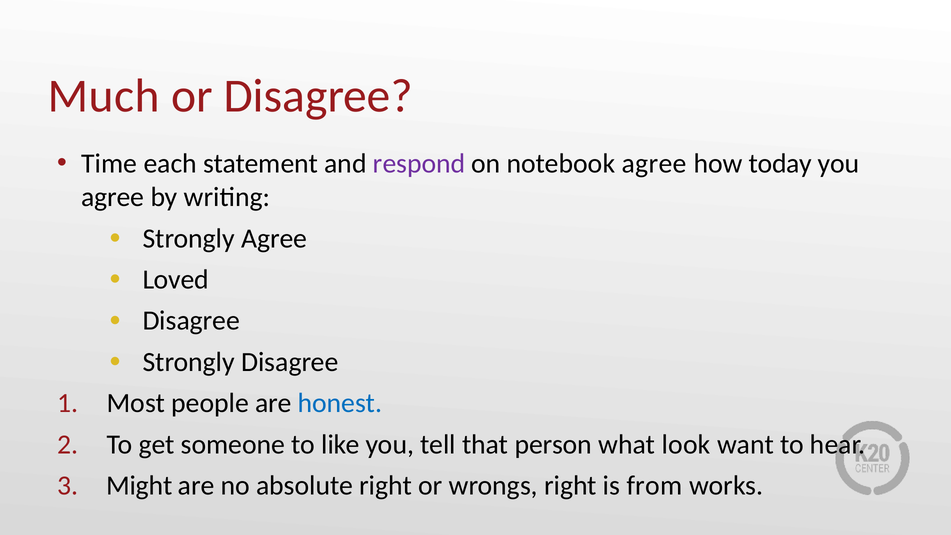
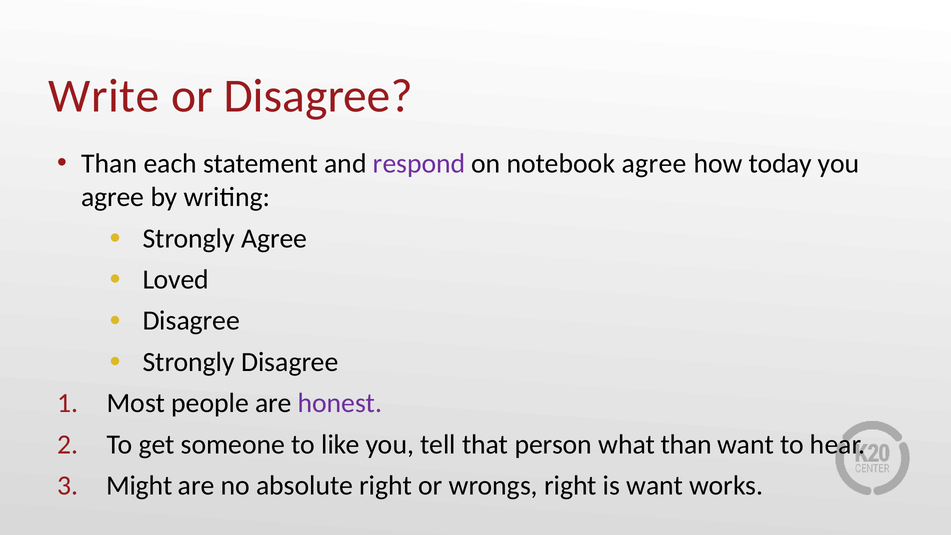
Much: Much -> Write (104, 96)
Time: Time -> Than (109, 164)
honest colour: blue -> purple (340, 403)
what look: look -> than (686, 444)
is from: from -> want (655, 486)
